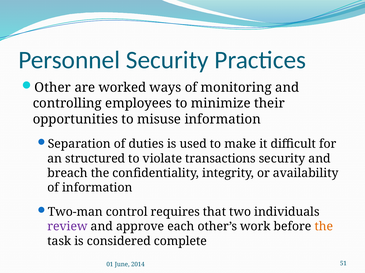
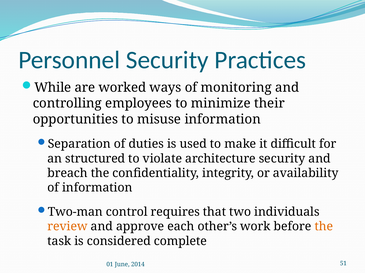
Other: Other -> While (53, 88)
transactions: transactions -> architecture (220, 159)
review colour: purple -> orange (67, 227)
